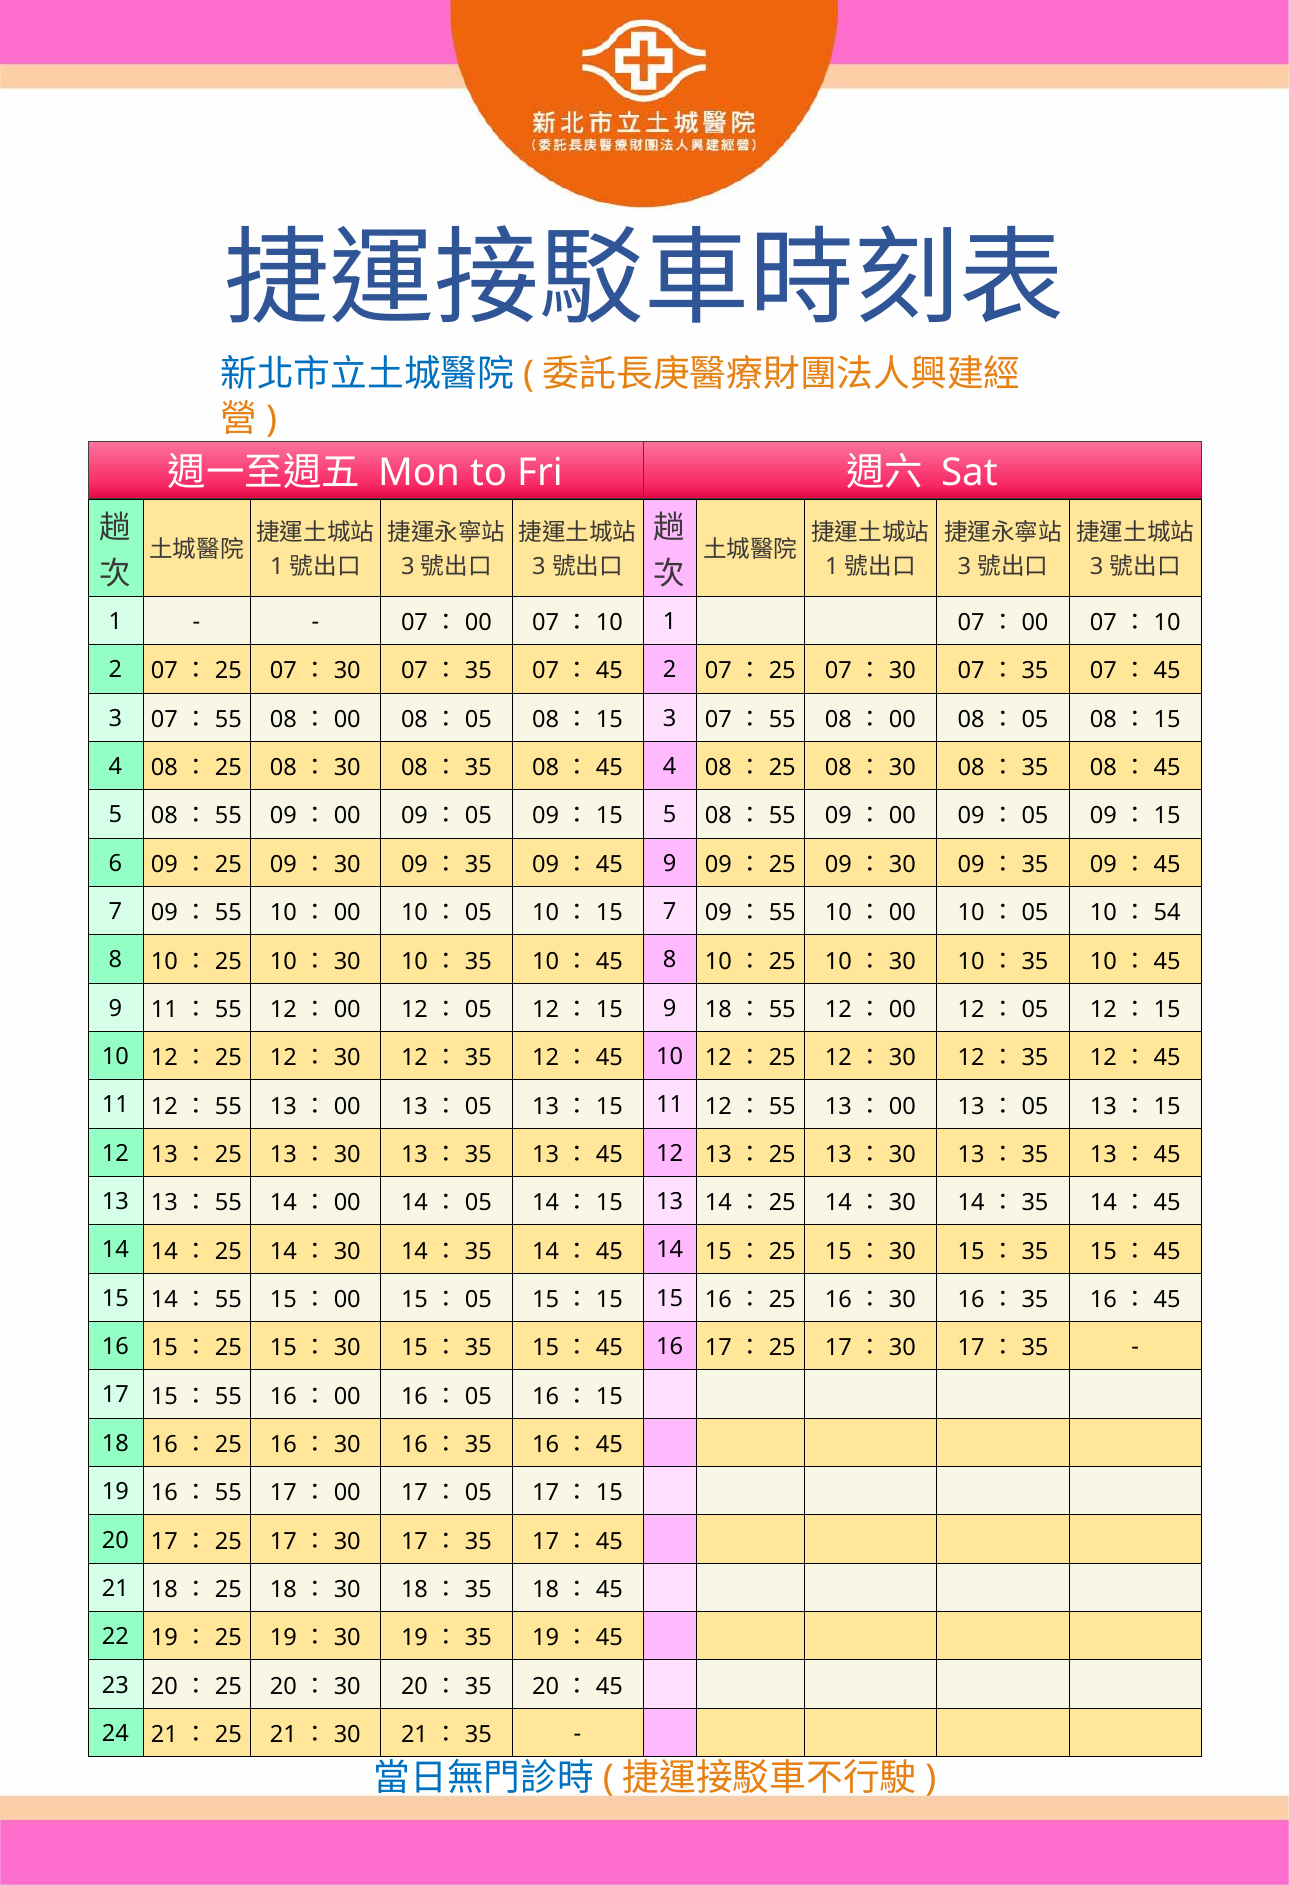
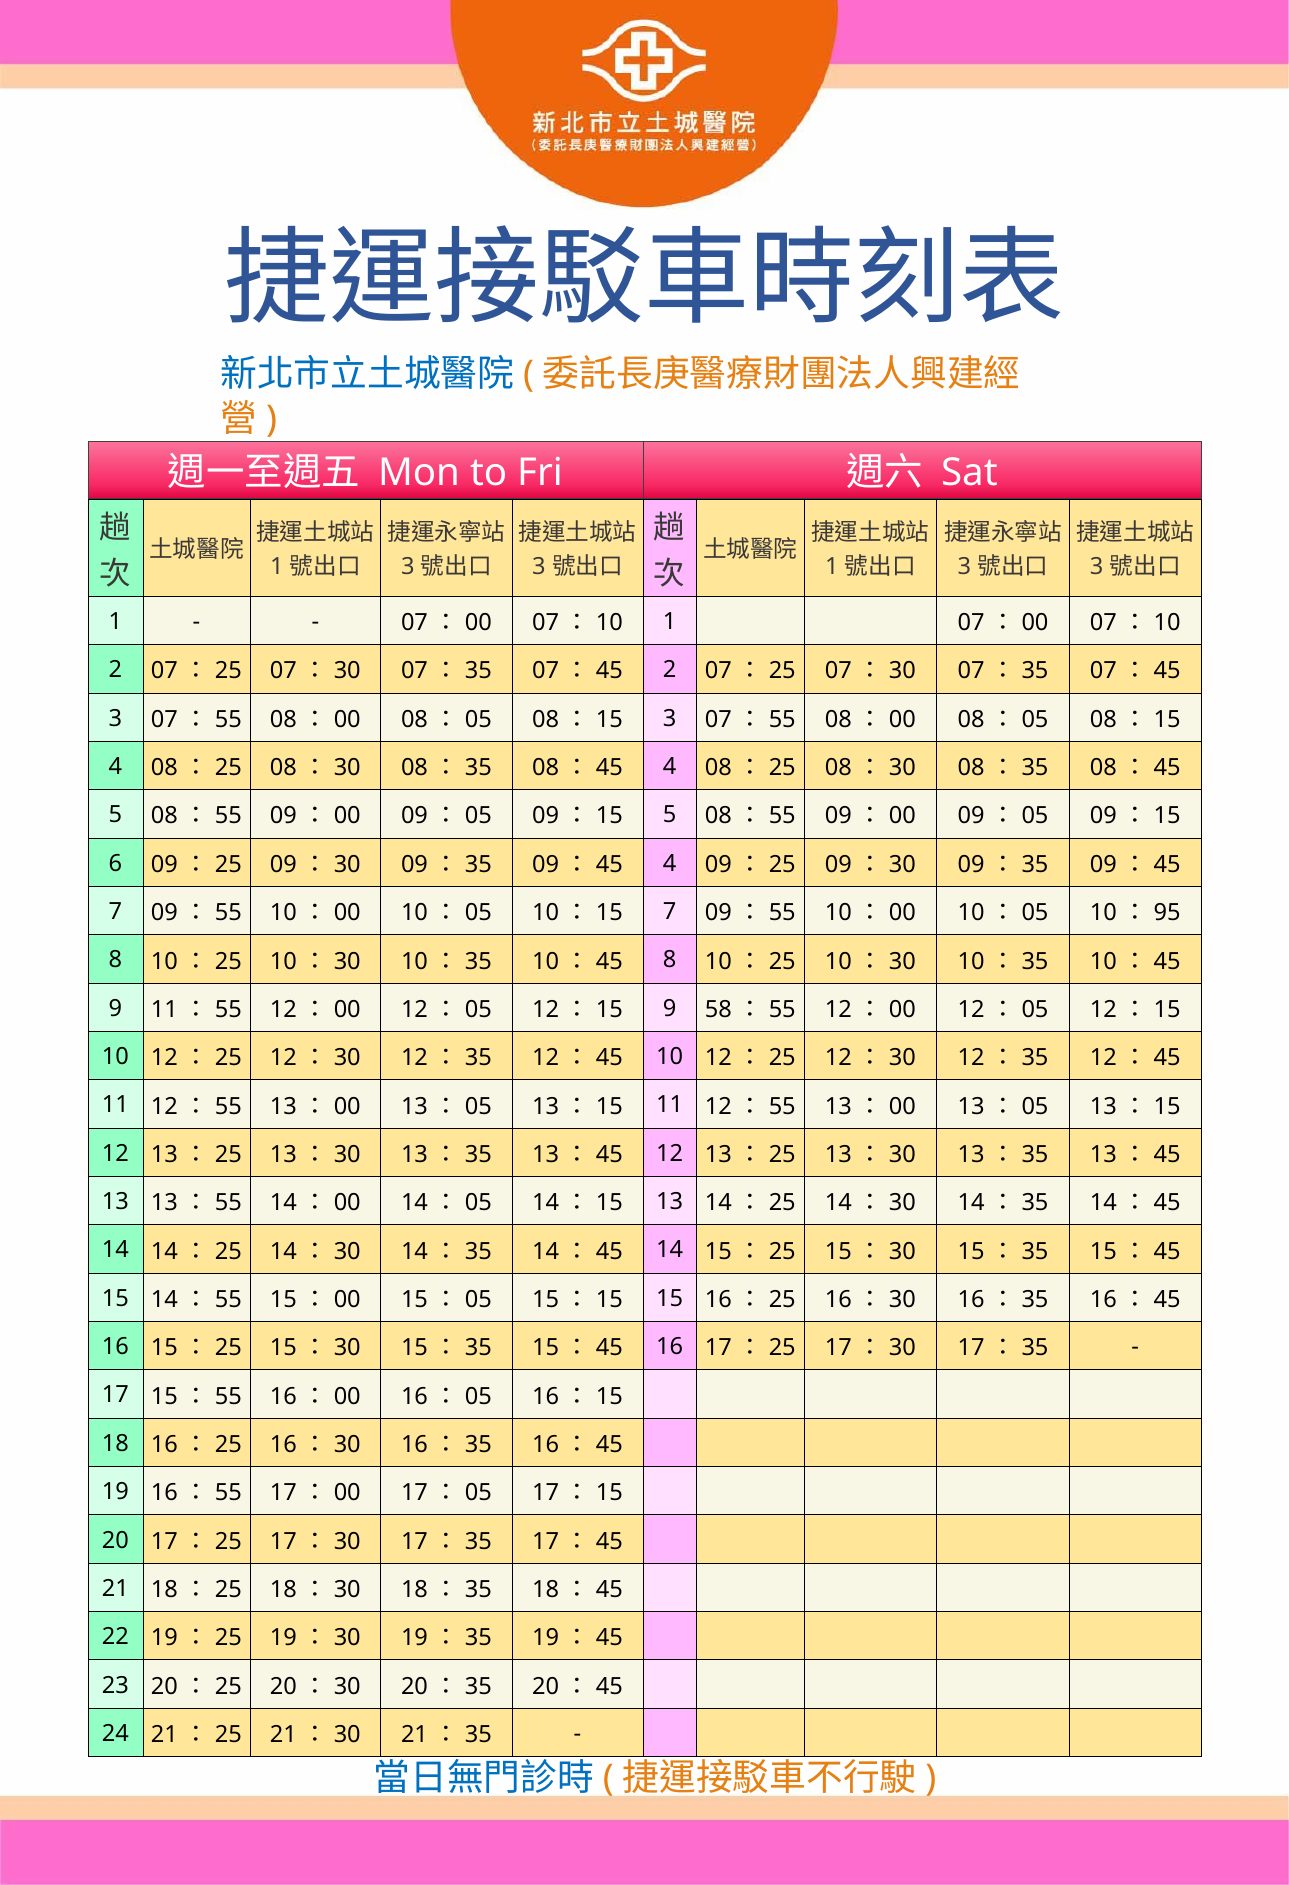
9: 9 -> 4 (670, 863)
54: 54 -> 95 (1167, 912)
9 18: 18 -> 58 (718, 1009)
